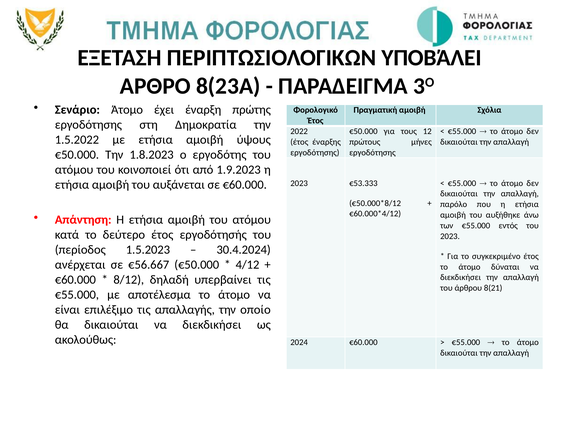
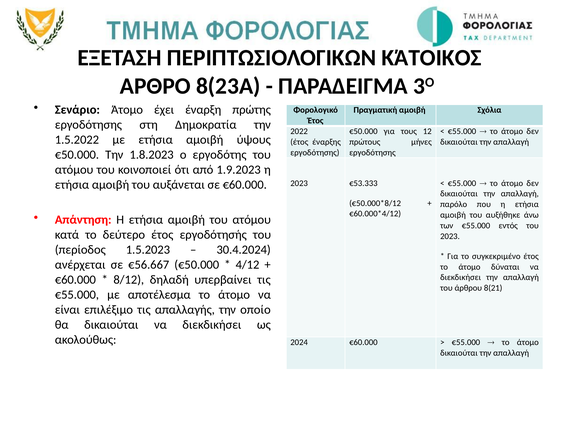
ΥΠΟΒΆΛΕΙ: ΥΠΟΒΆΛΕΙ -> ΚΆΤΟΙΚΟΣ (431, 58)
